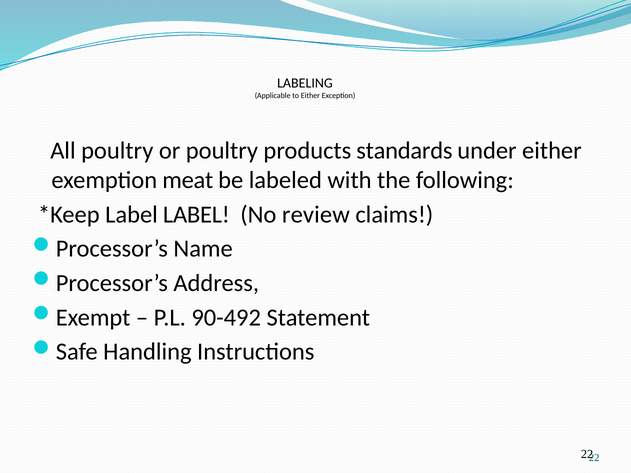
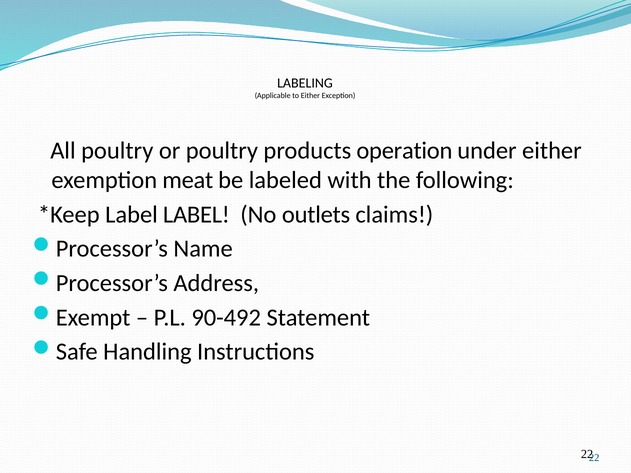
standards: standards -> operation (404, 151)
review: review -> outlets (316, 215)
